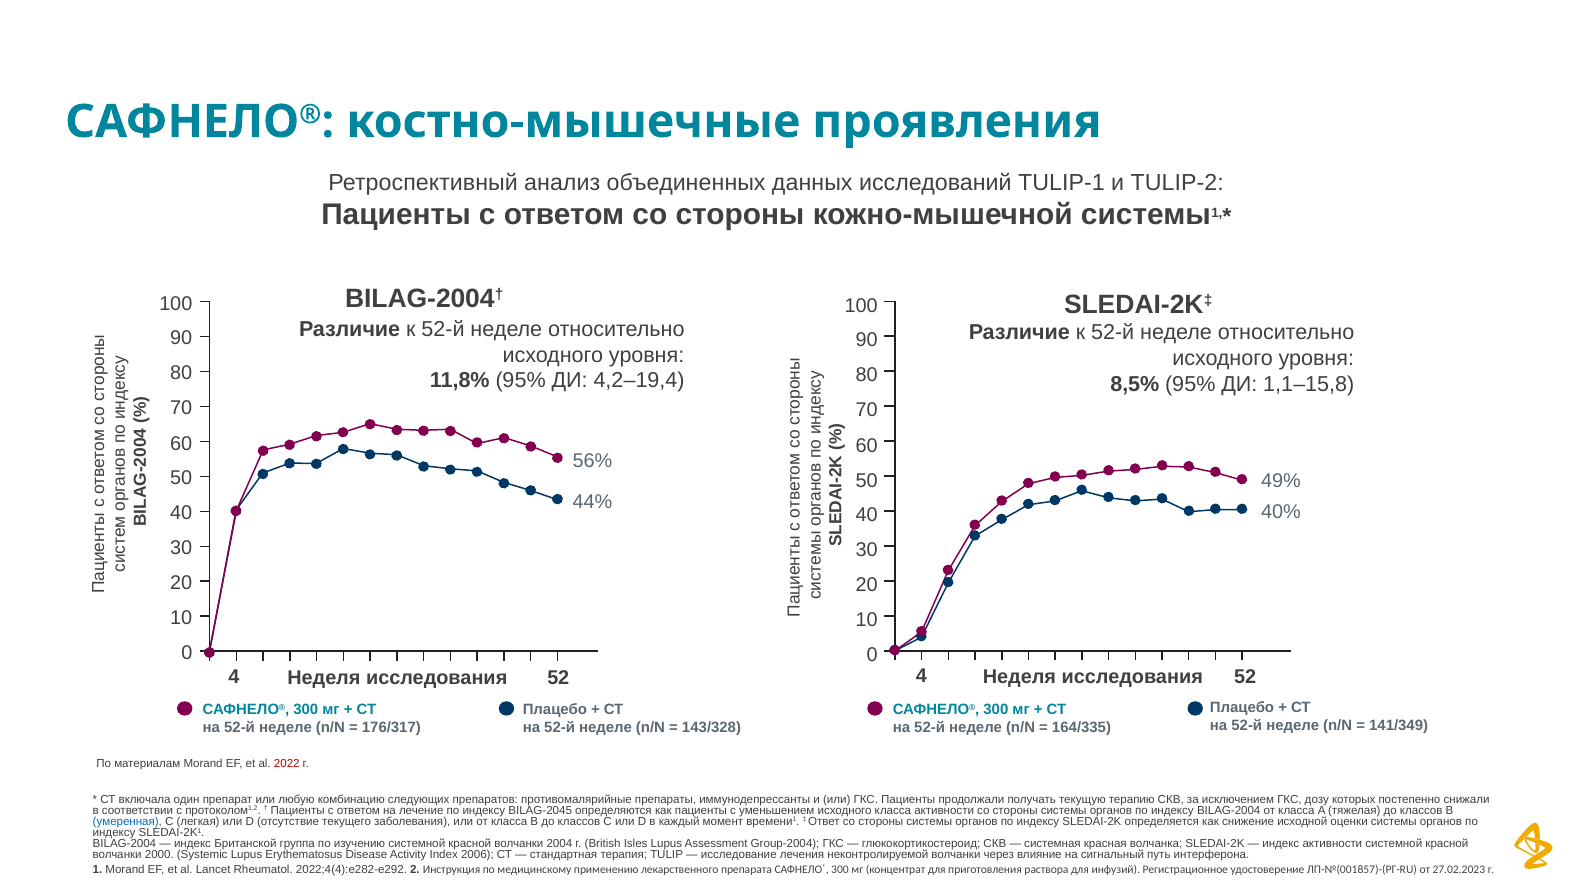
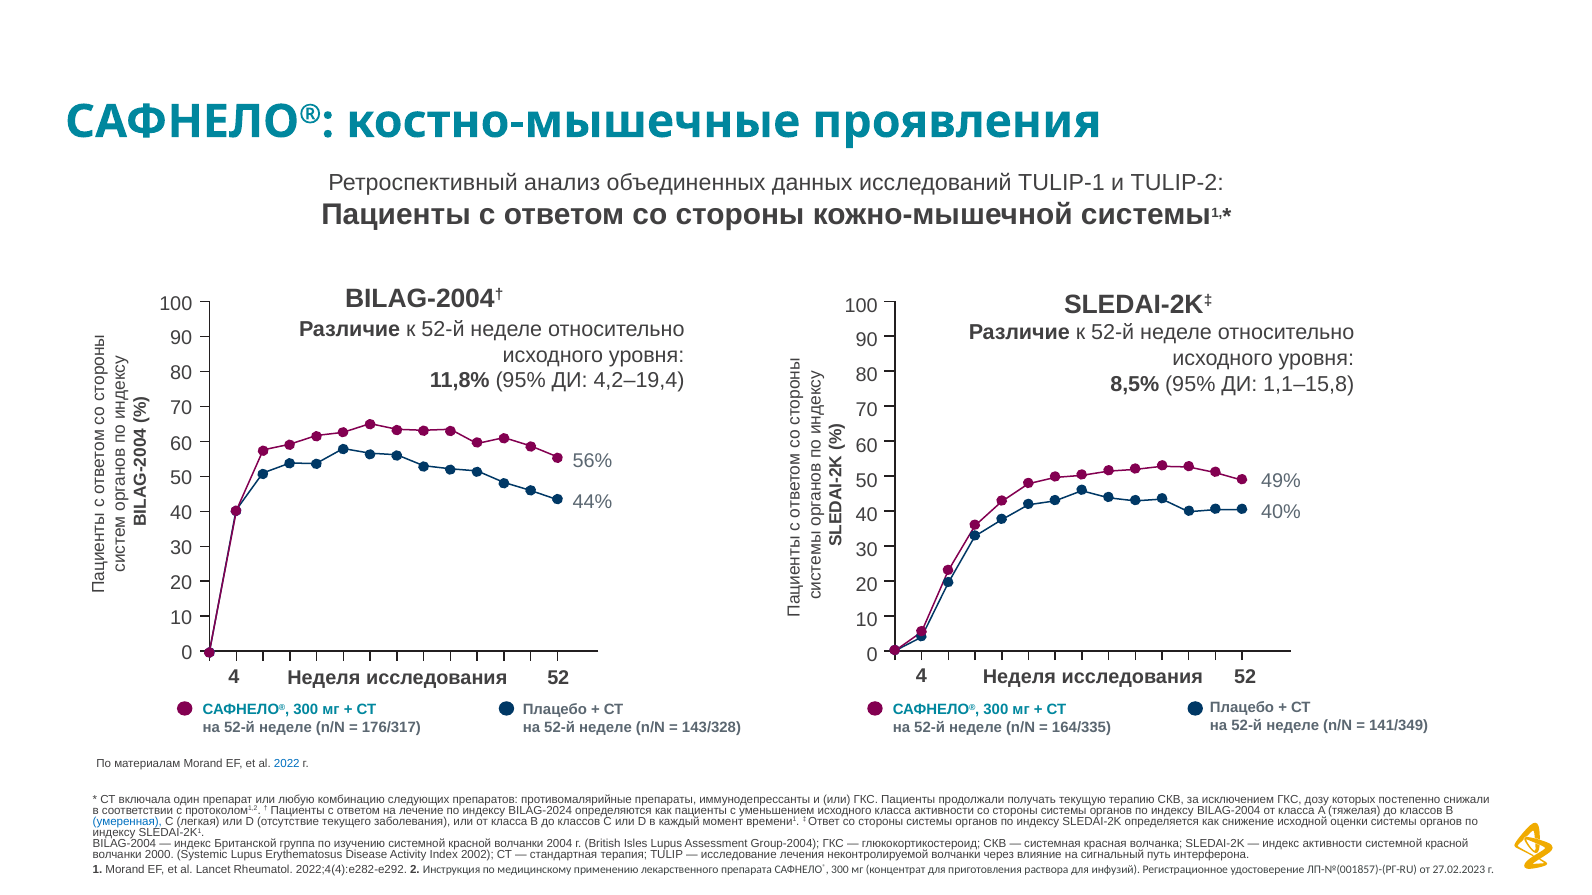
2022 colour: red -> blue (287, 764)
BILAG-2045: BILAG-2045 -> BILAG-2024 (540, 811)
2006: 2006 -> 2002 (477, 855)
